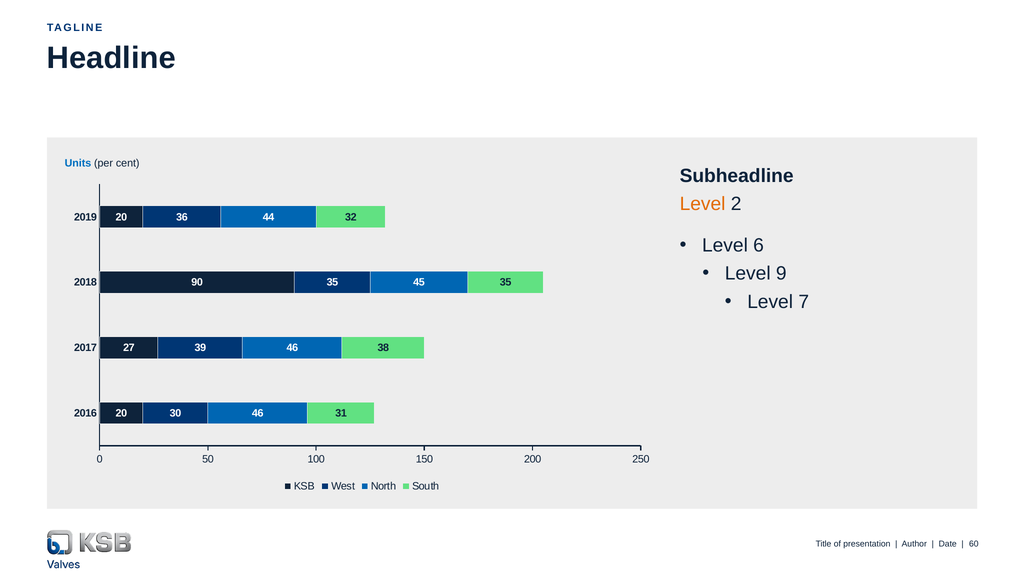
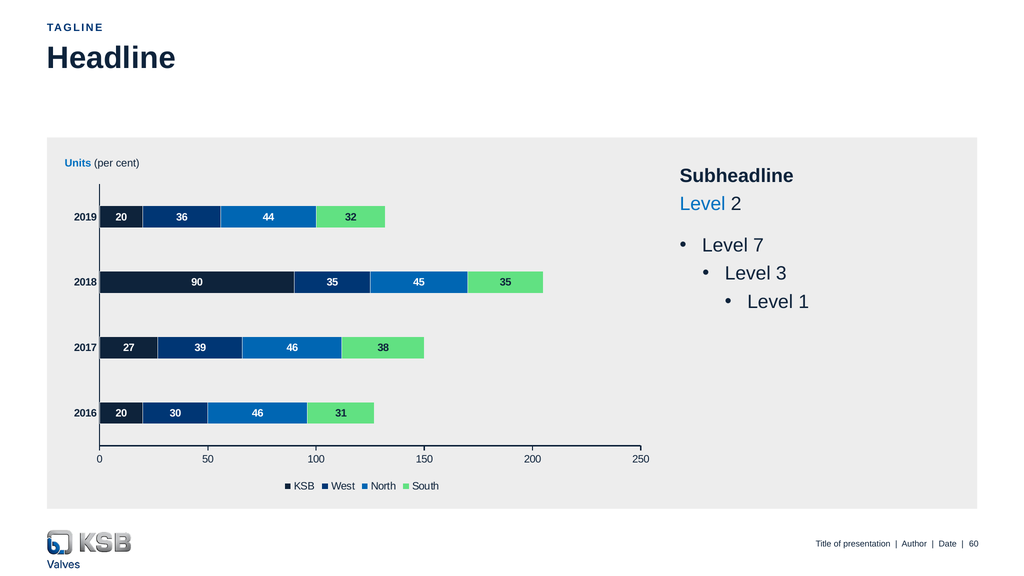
Level colour: orange -> blue (703, 204)
6: 6 -> 7 (759, 245)
9: 9 -> 3 (781, 274)
7: 7 -> 1 (804, 302)
